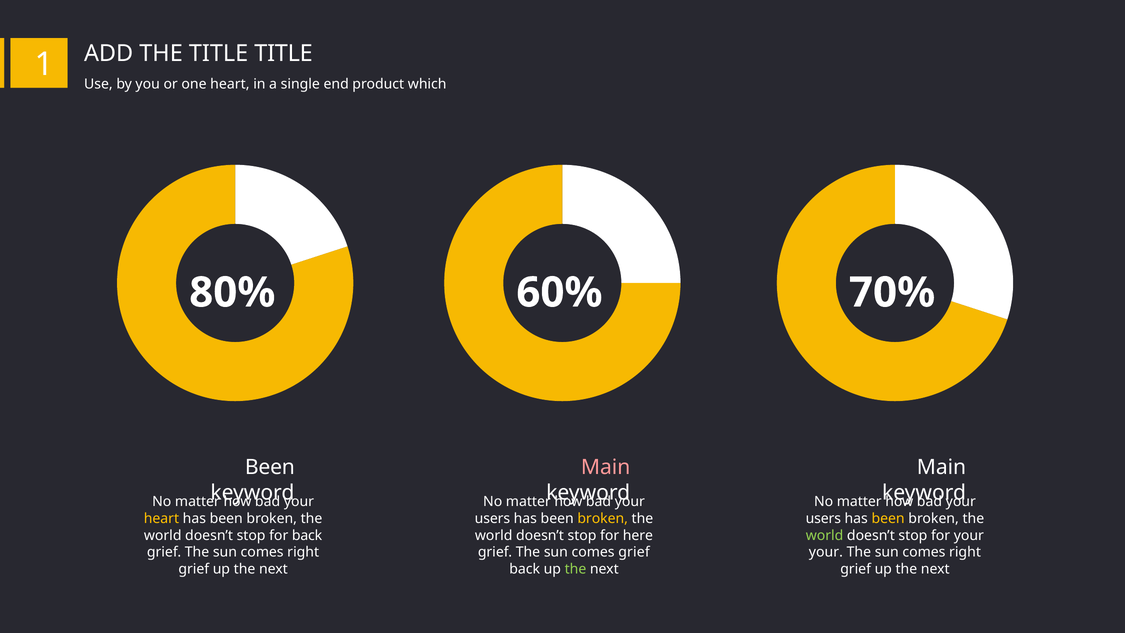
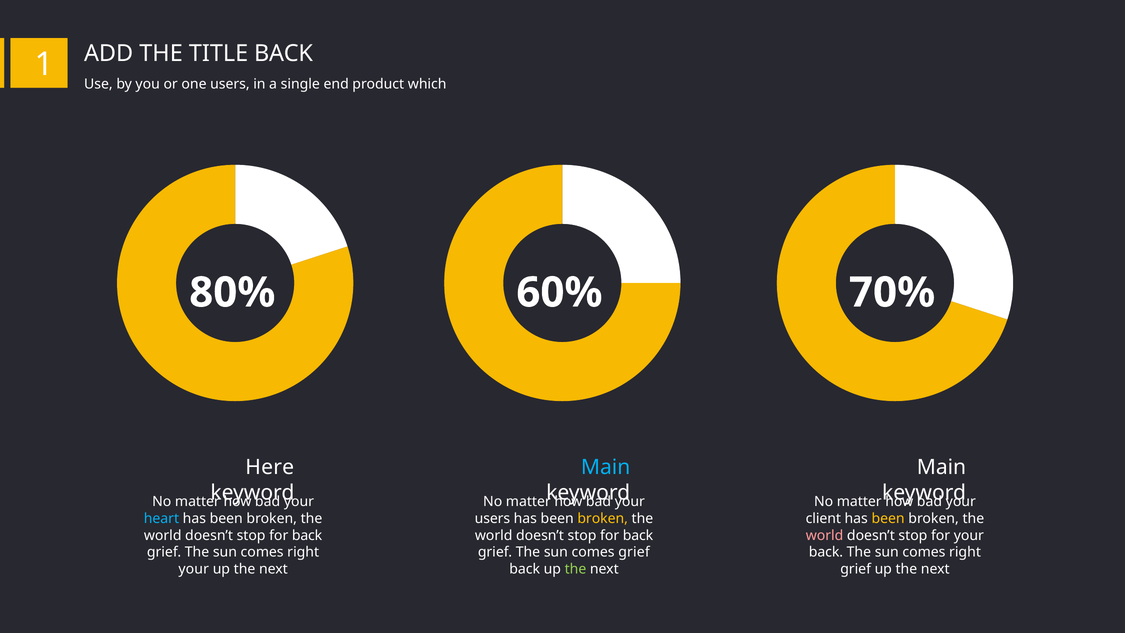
TITLE TITLE: TITLE -> BACK (284, 53)
one heart: heart -> users (230, 84)
Been: Been -> Here (270, 467)
Main colour: pink -> light blue (606, 467)
heart colour: yellow -> light blue (161, 518)
users: users -> client (823, 518)
here: here -> back (638, 535)
world colour: light green -> pink (825, 535)
your: your -> back (826, 552)
grief: grief -> your (194, 569)
